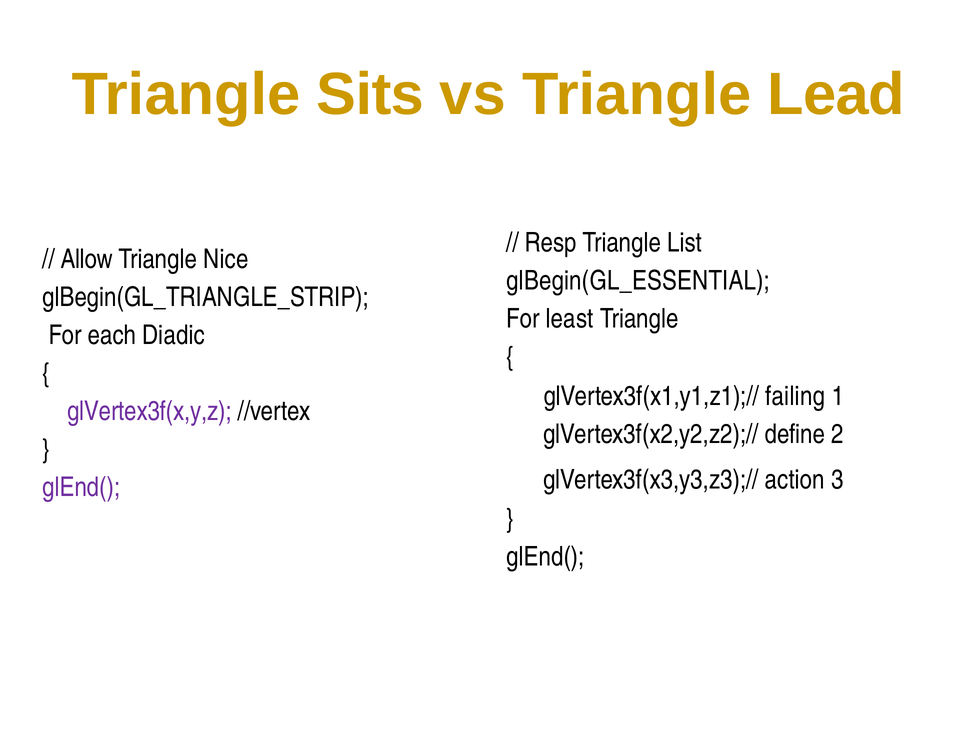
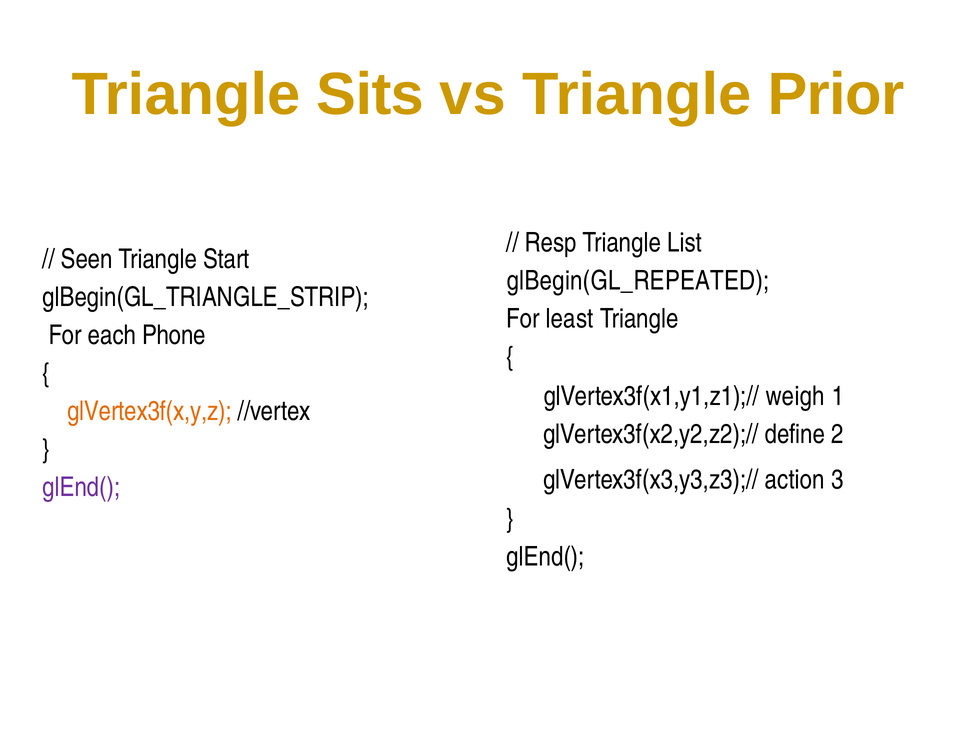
Lead: Lead -> Prior (836, 95)
Allow: Allow -> Seen (87, 259)
Nice: Nice -> Start (226, 259)
glBegin(GL_ESSENTIAL: glBegin(GL_ESSENTIAL -> glBegin(GL_REPEATED (638, 281)
Diadic: Diadic -> Phone (174, 335)
failing: failing -> weigh (795, 396)
glVertex3f(x,y,z colour: purple -> orange (149, 411)
